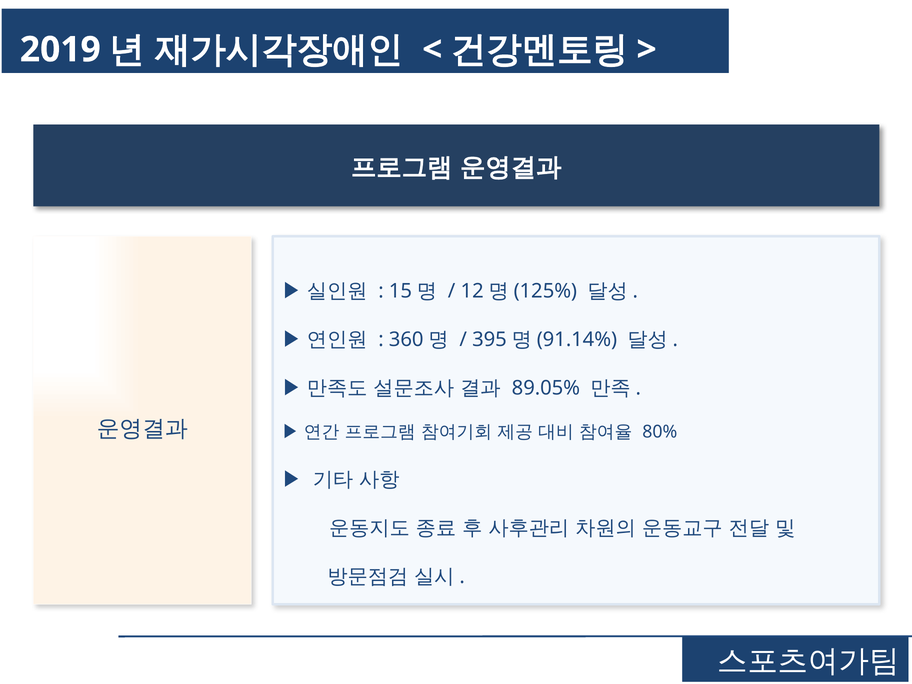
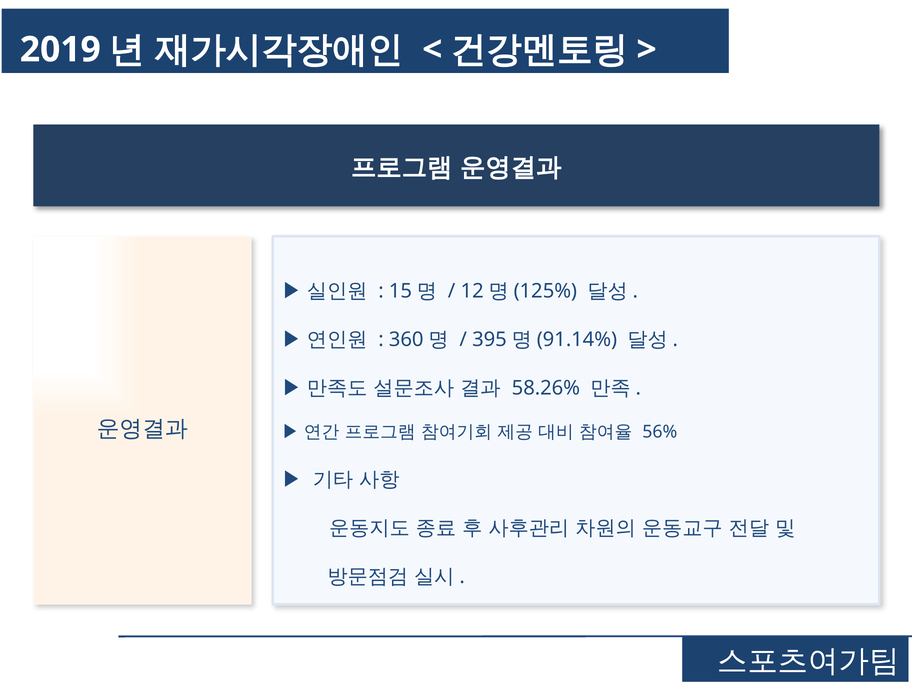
89.05%: 89.05% -> 58.26% (546, 388)
80%: 80% -> 56% (660, 432)
